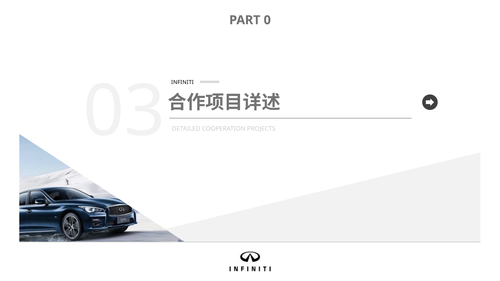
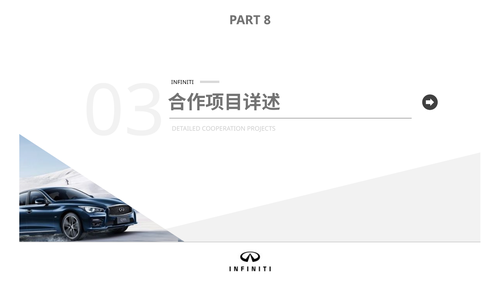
0: 0 -> 8 (267, 20)
